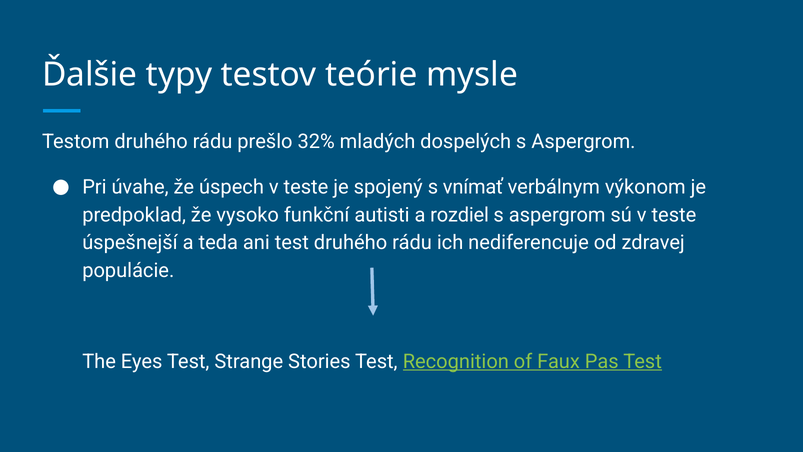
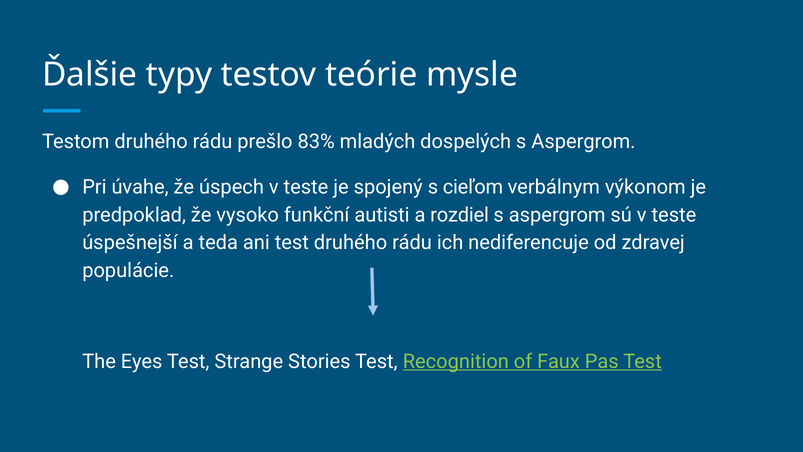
32%: 32% -> 83% (316, 142)
vnímať: vnímať -> cieľom (473, 187)
